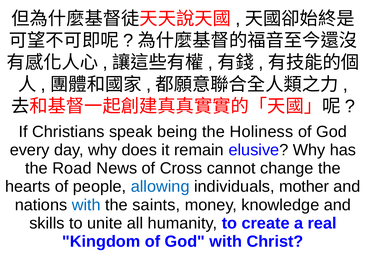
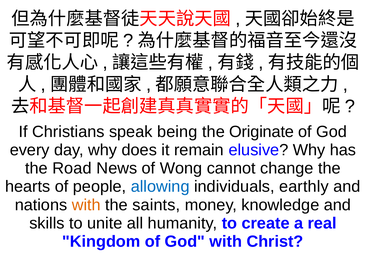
Holiness: Holiness -> Originate (262, 132)
Cross: Cross -> Wong (181, 169)
mother: mother -> earthly (304, 187)
with colour: blue -> orange (86, 205)
